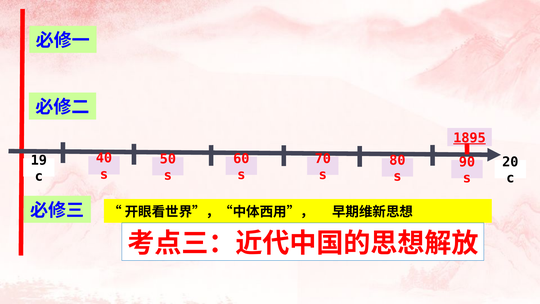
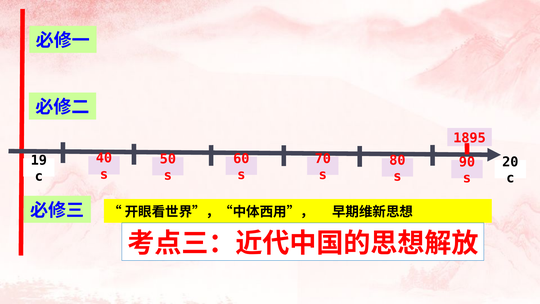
1895 underline: present -> none (470, 138)
